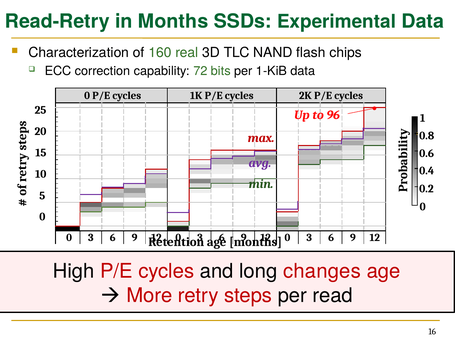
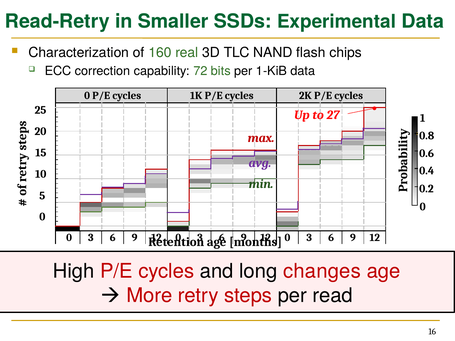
in Months: Months -> Smaller (173, 21)
96: 96 -> 27 (333, 115)
